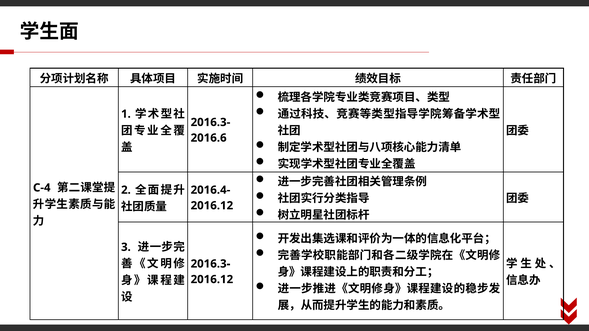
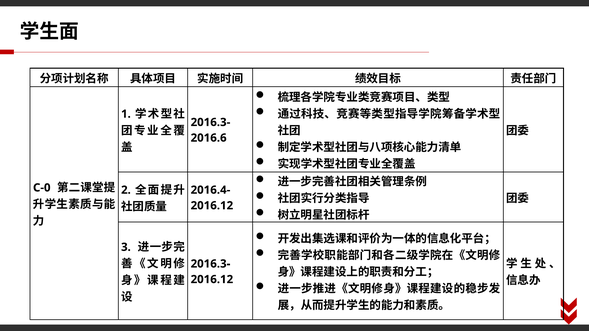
C-4: C-4 -> C-0 (42, 188)
